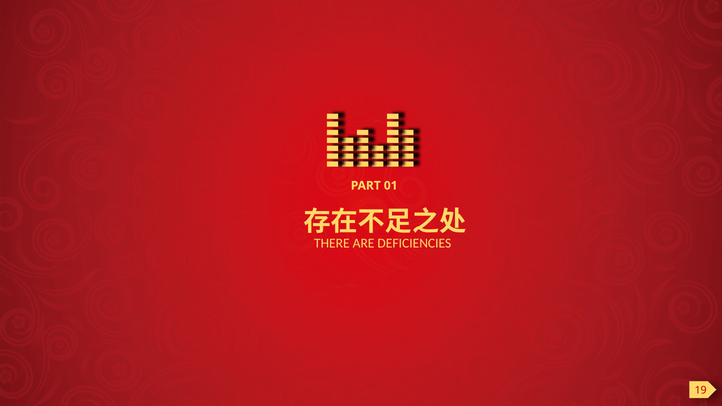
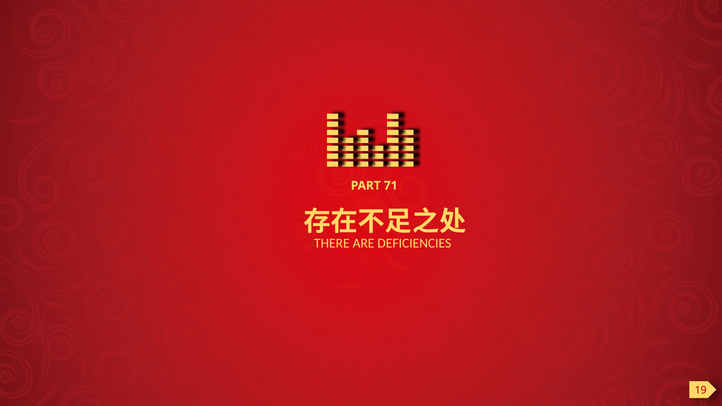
01: 01 -> 71 (391, 186)
